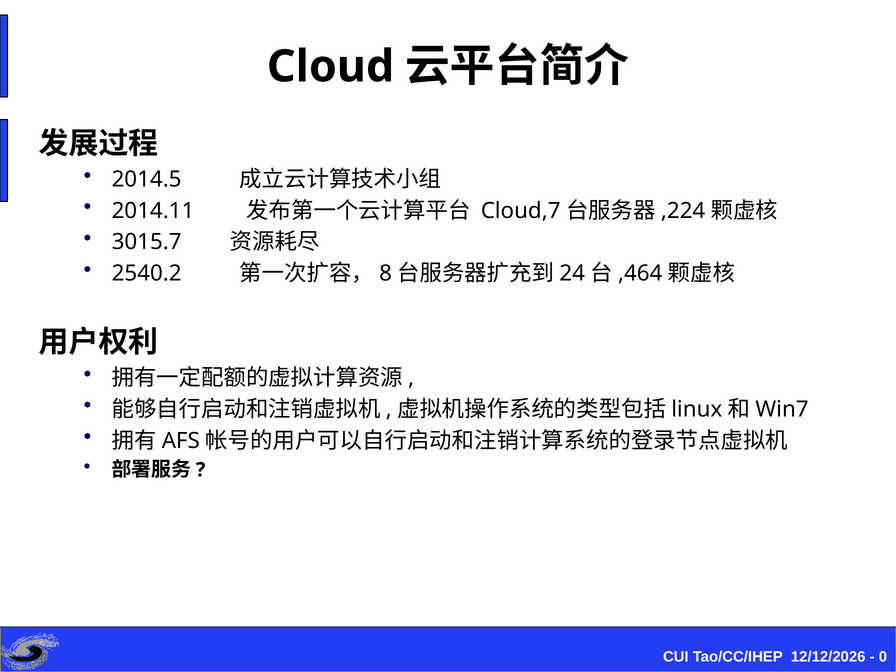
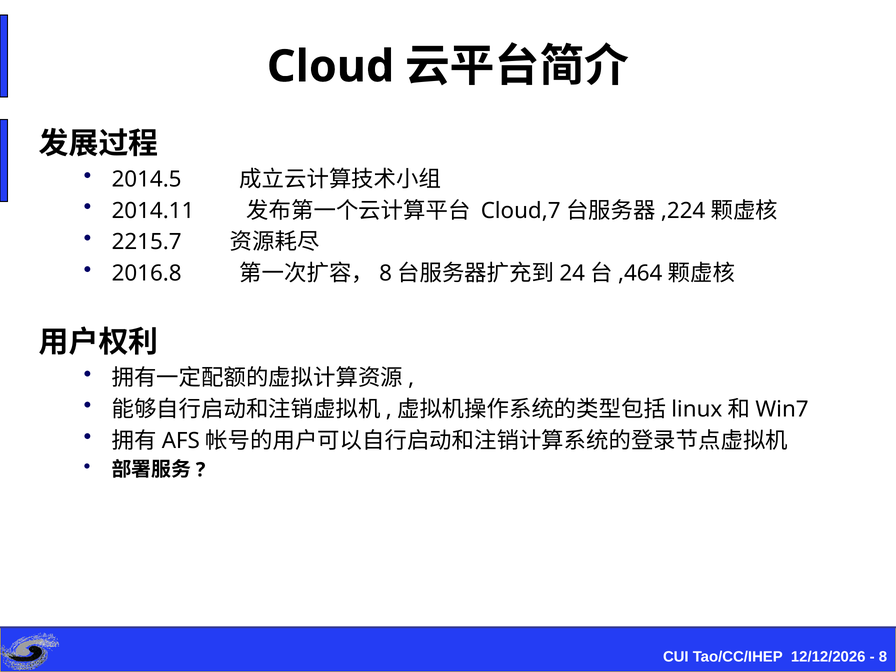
3015.7: 3015.7 -> 2215.7 (147, 242)
2540.2: 2540.2 -> 2016.8 (147, 273)
0: 0 -> 8 (883, 657)
